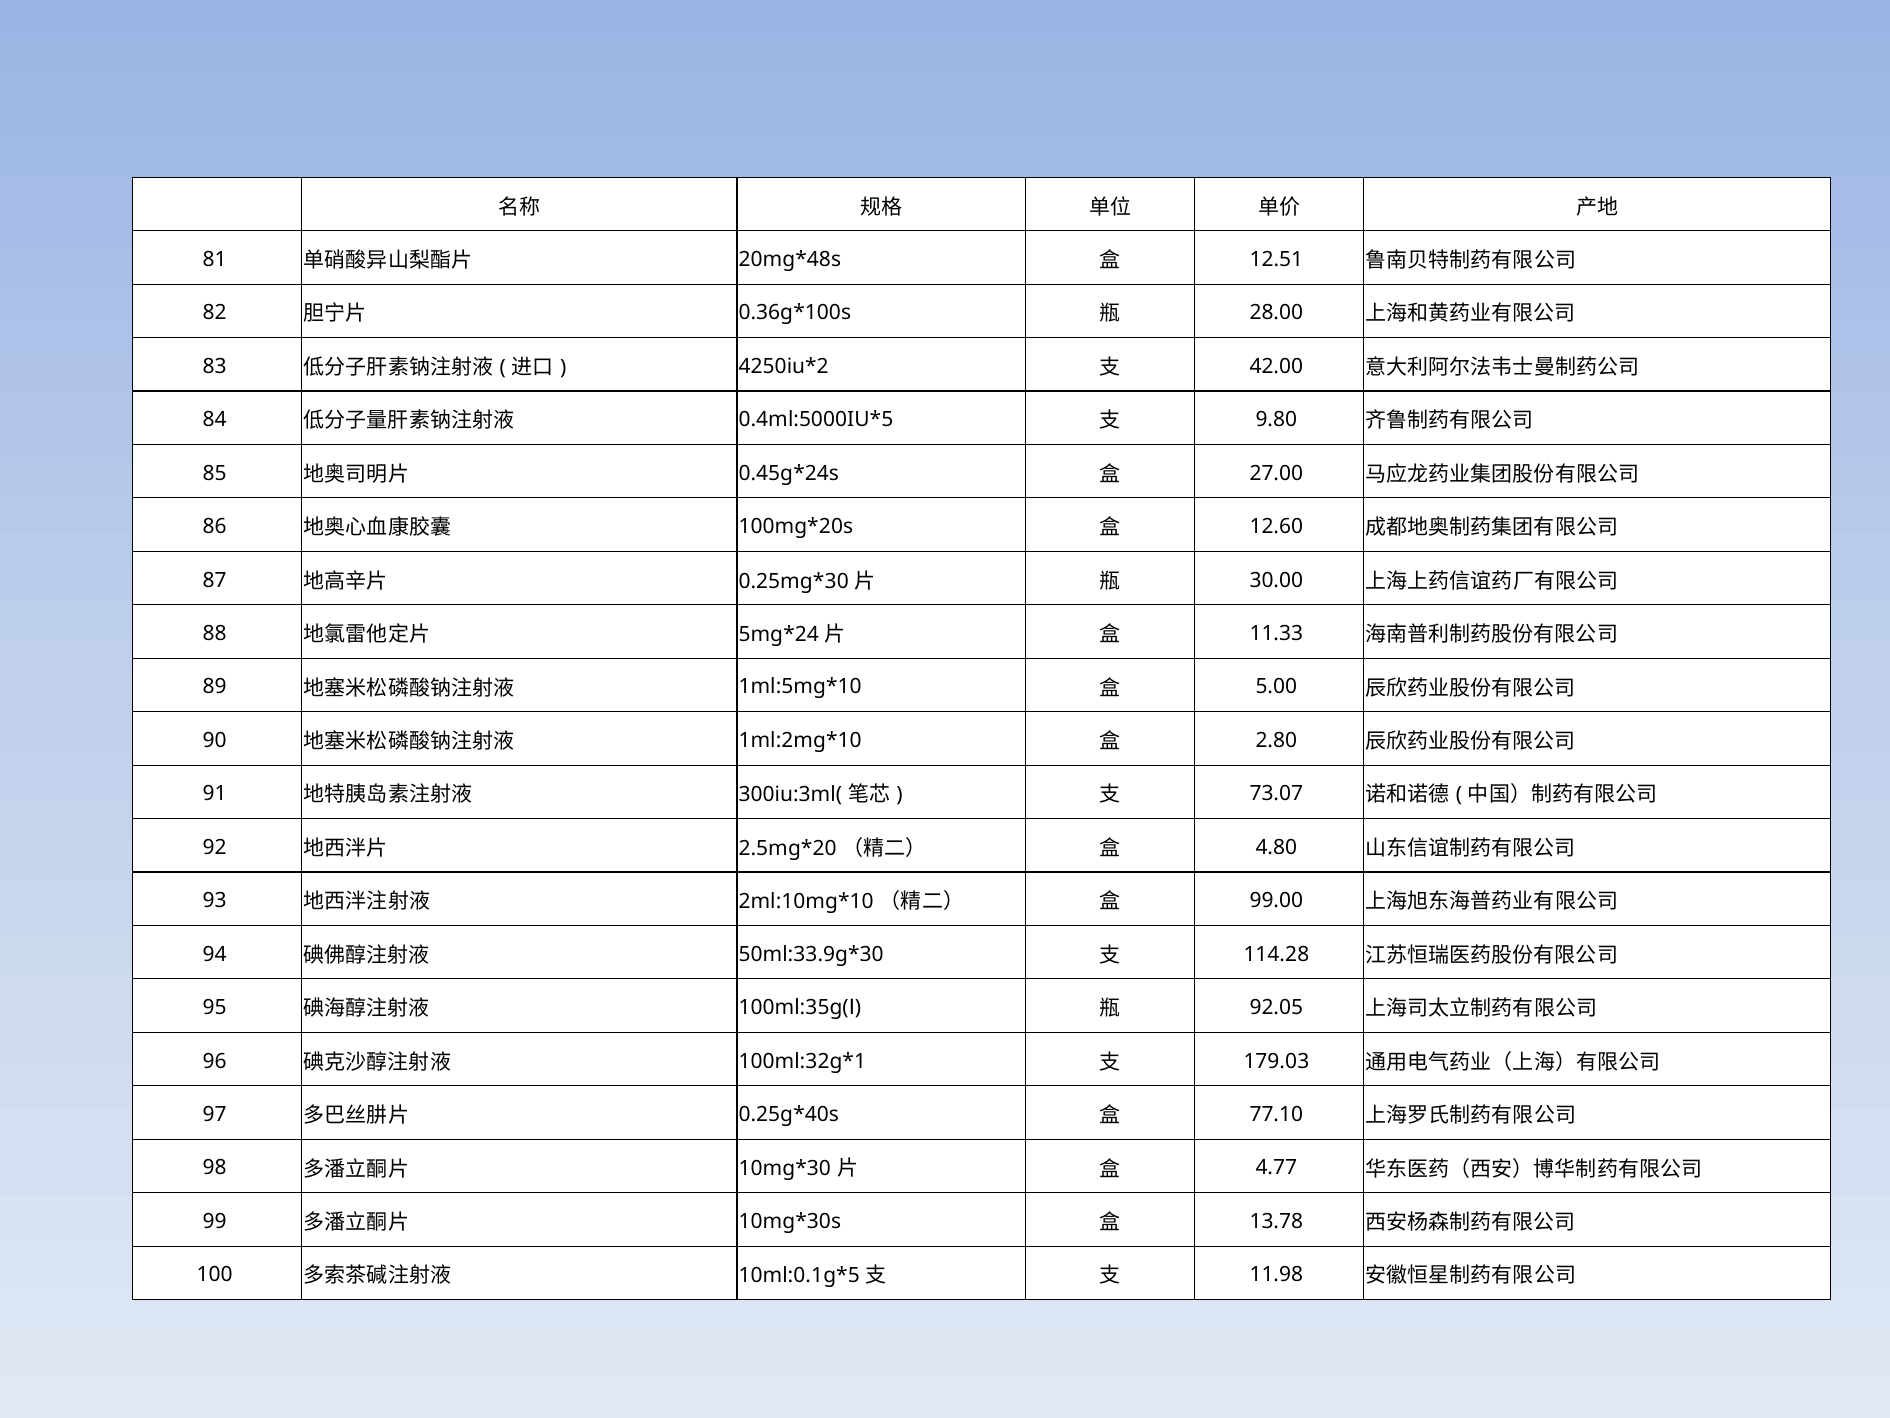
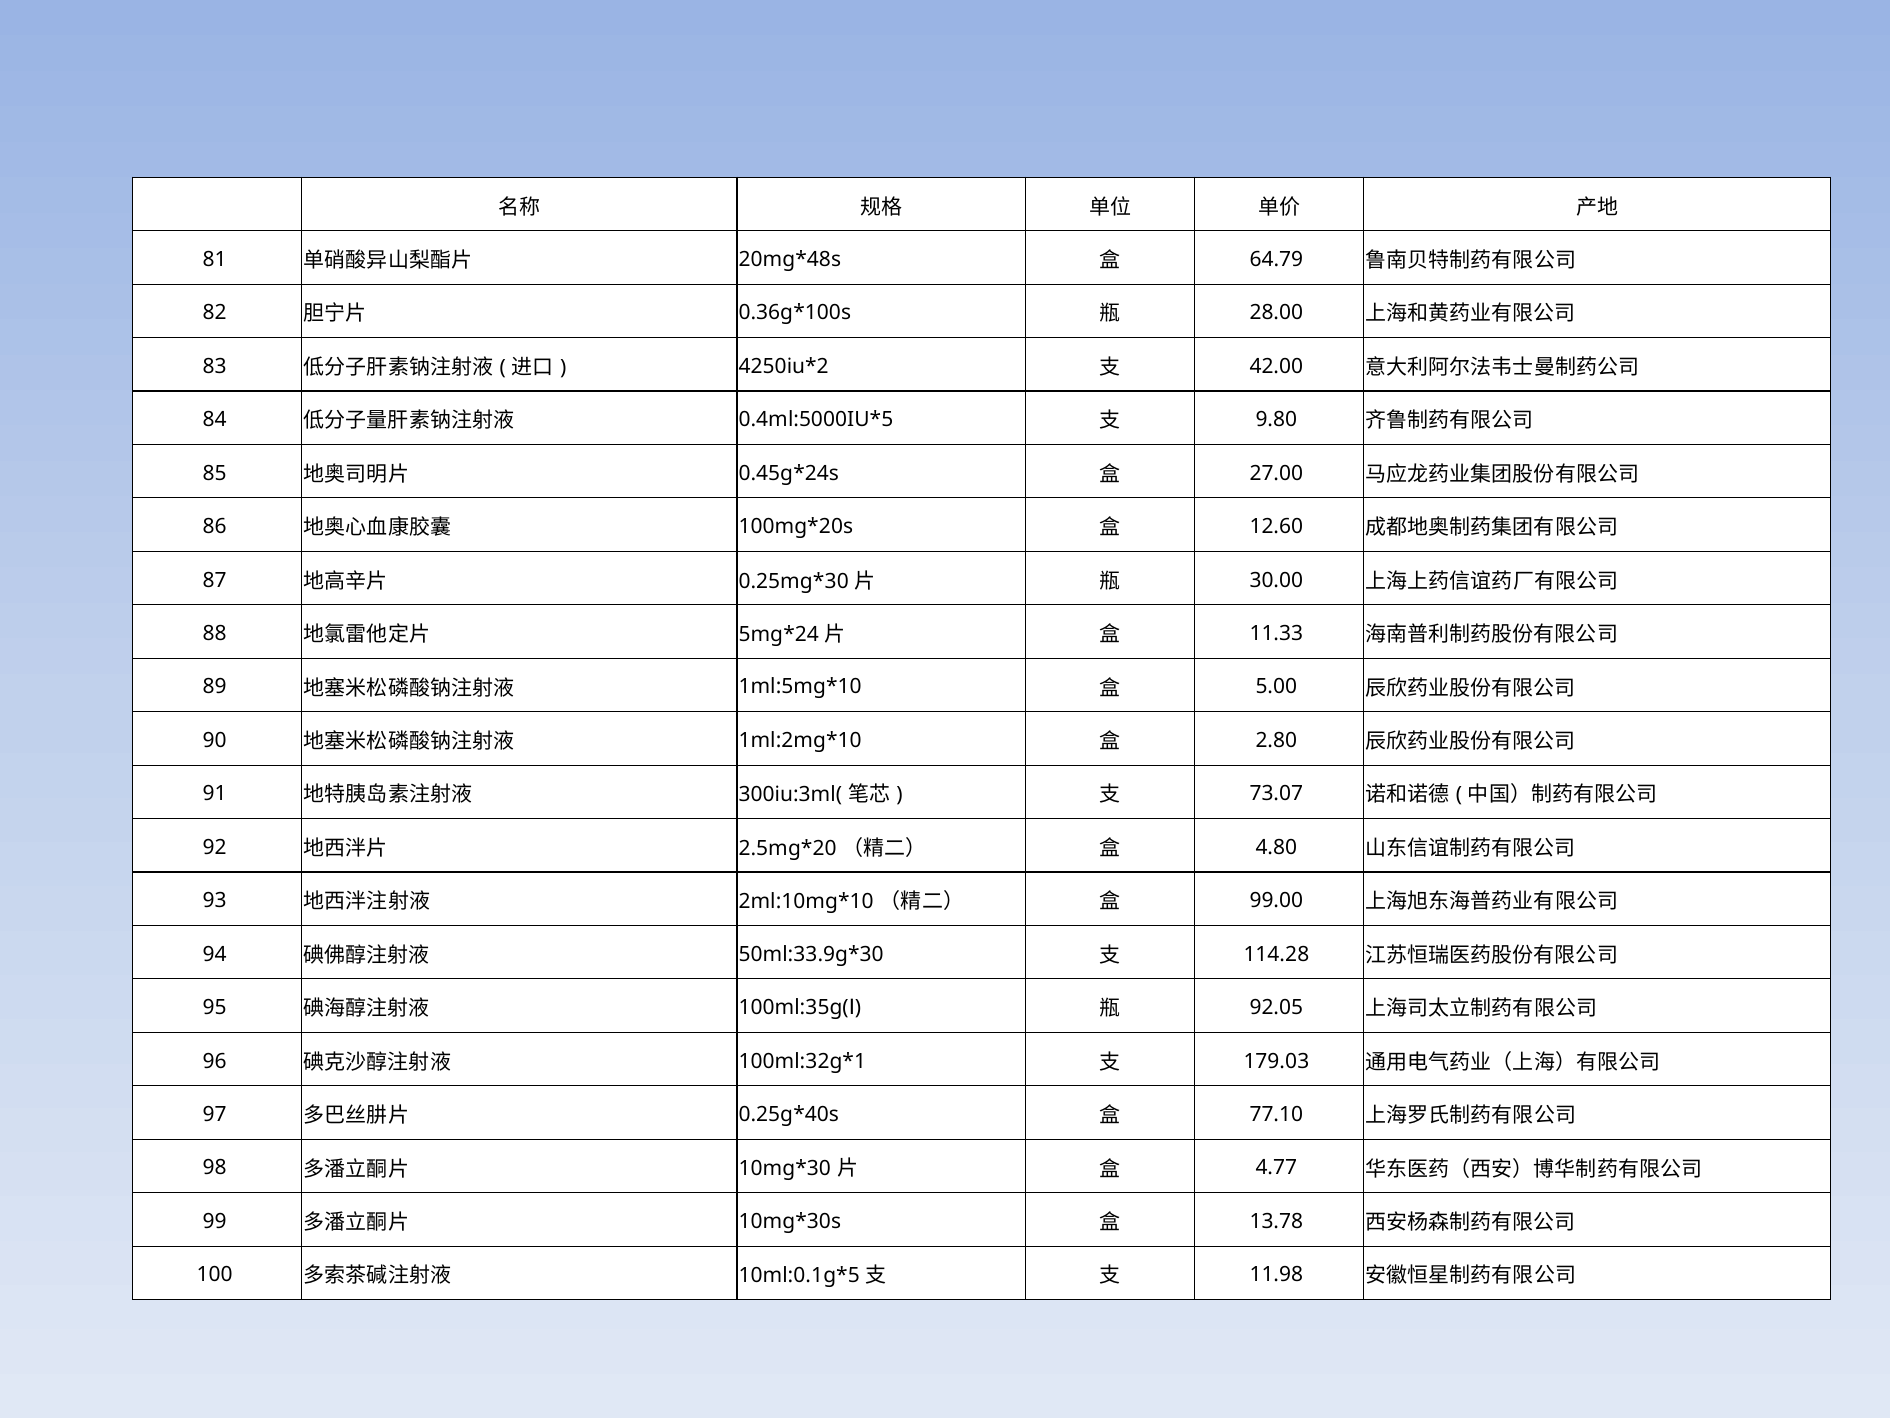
12.51: 12.51 -> 64.79 (1276, 259)
